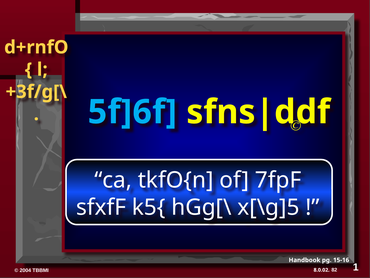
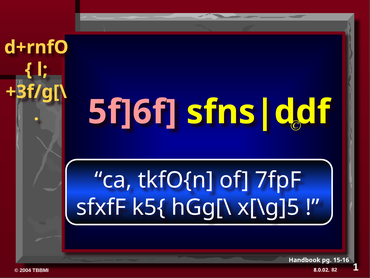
5f]6f colour: light blue -> pink (132, 112)
